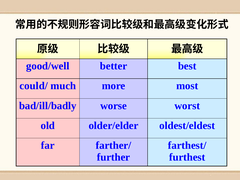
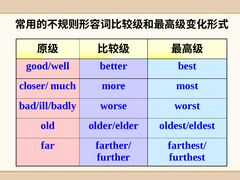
could/: could/ -> closer/ (34, 86)
